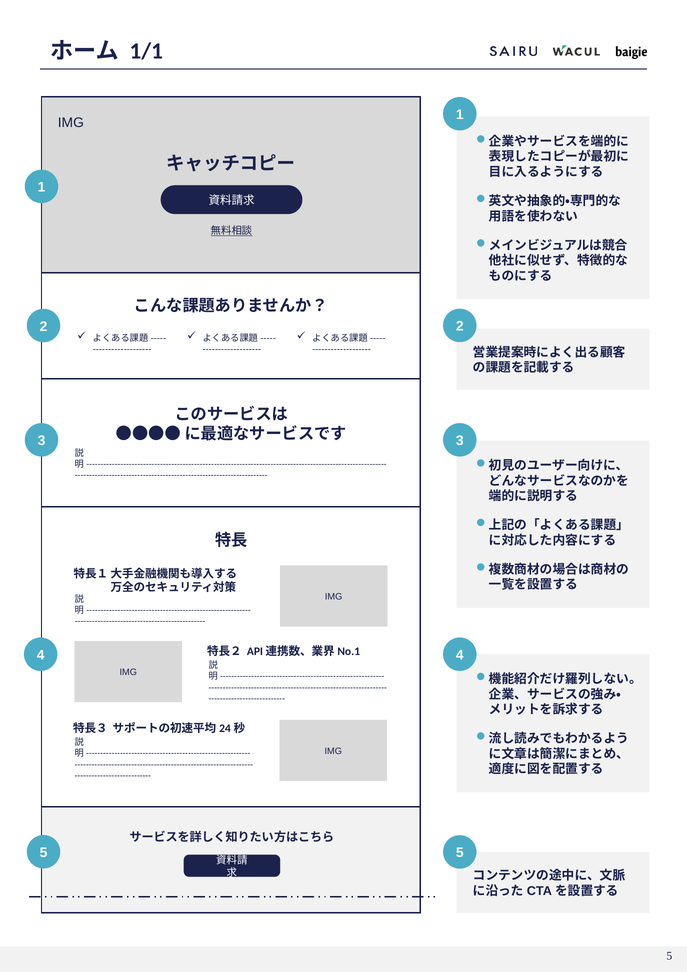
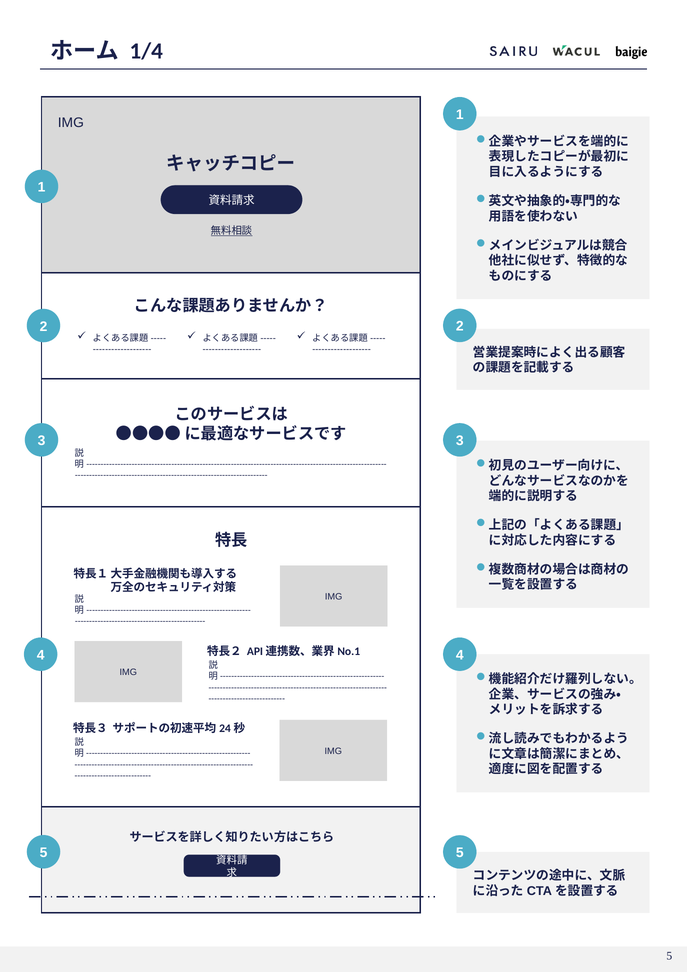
1/1: 1/1 -> 1/4 (146, 51)
